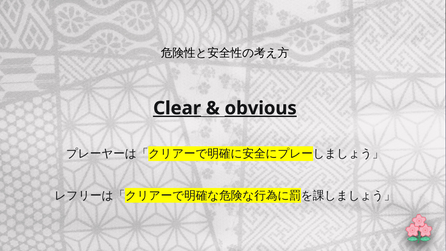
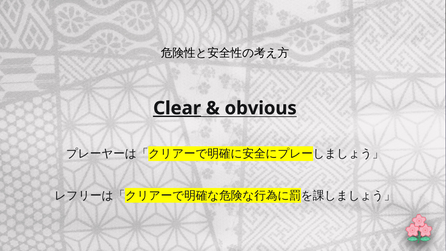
obvious underline: present -> none (261, 108)
